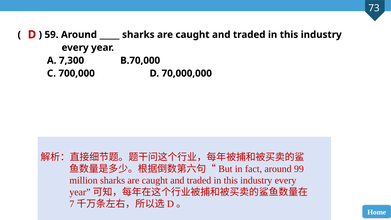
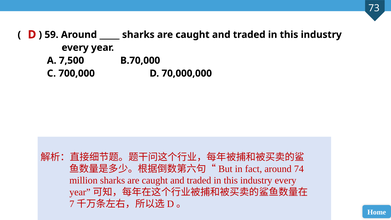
7,300: 7,300 -> 7,500 (72, 60)
99: 99 -> 74 (299, 169)
